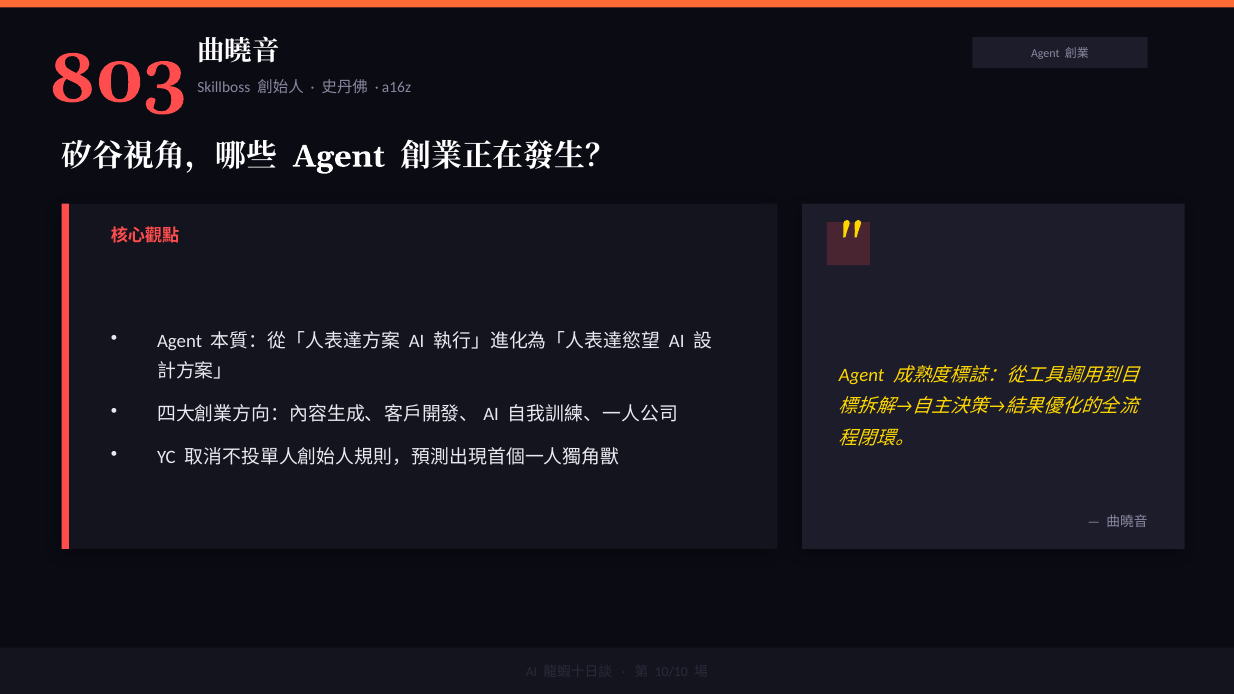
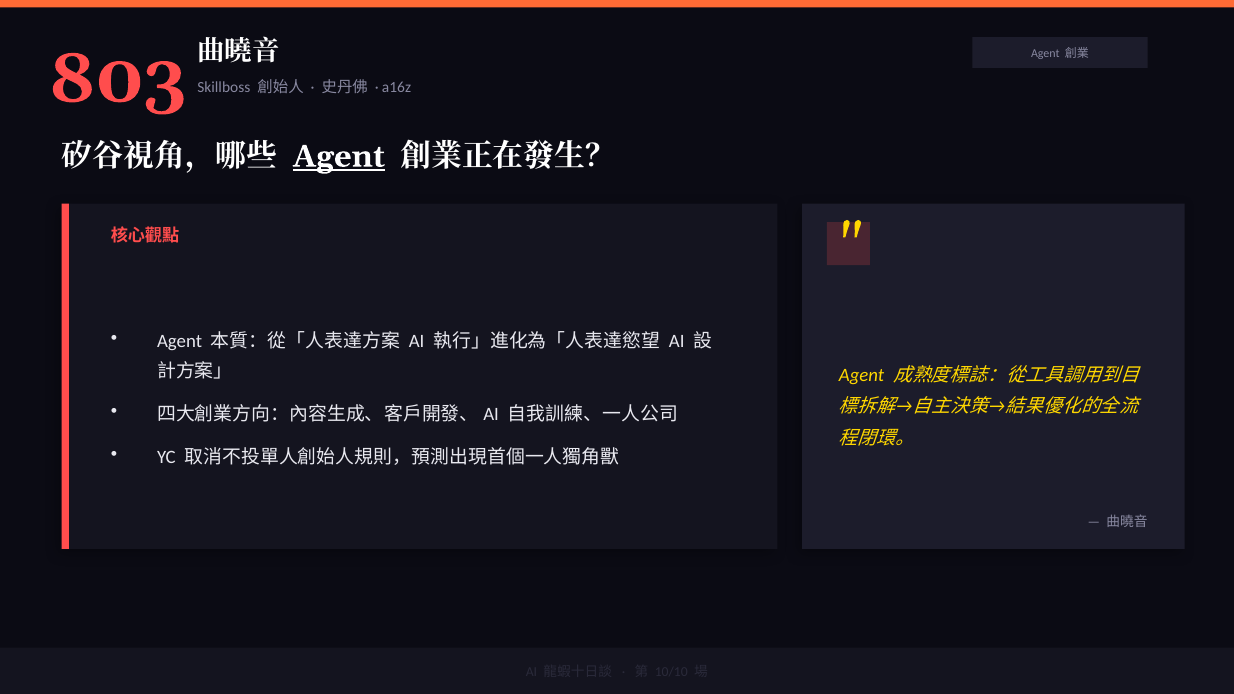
Agent underline: none -> present (339, 156)
